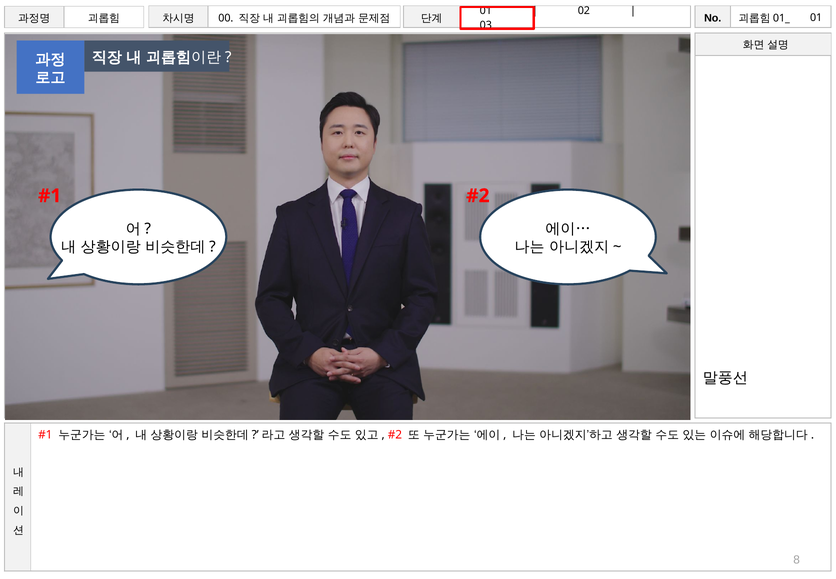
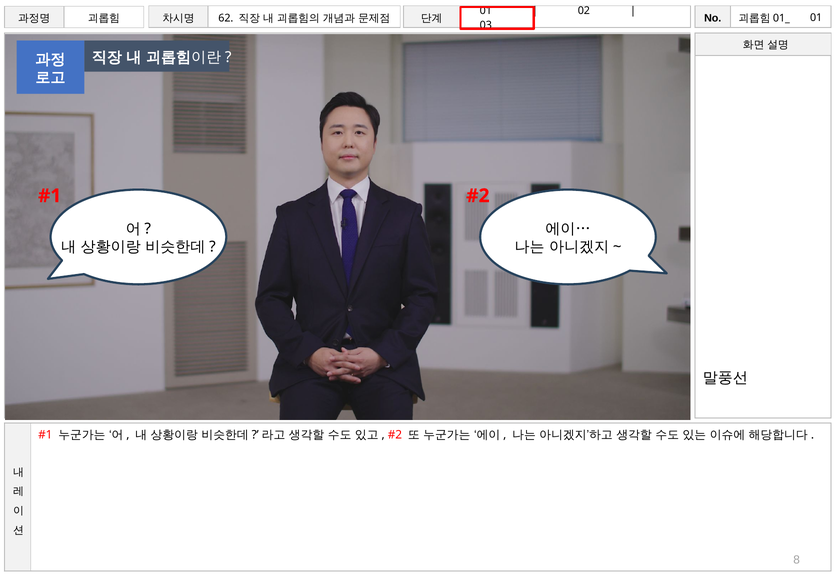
00: 00 -> 62 (226, 18)
